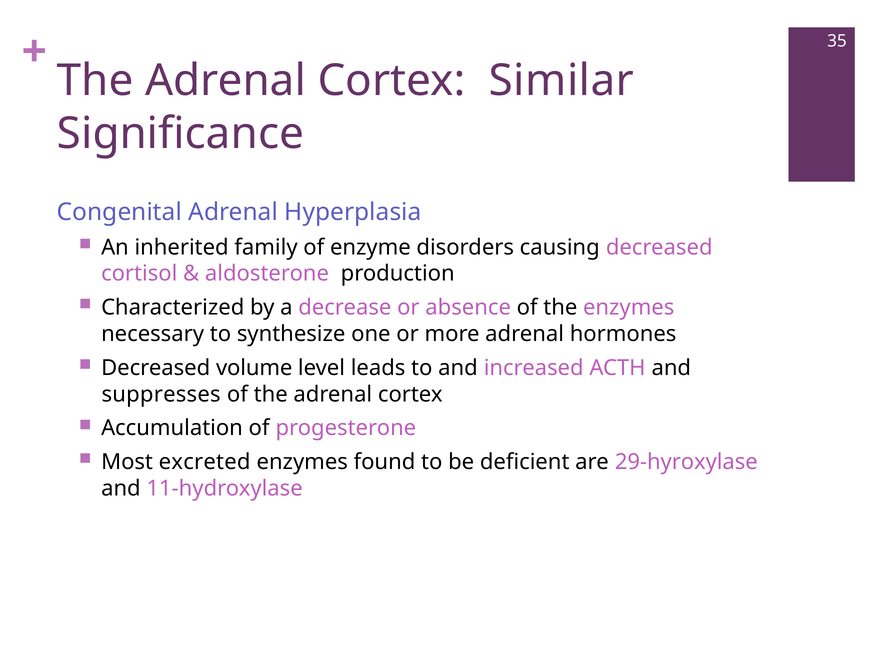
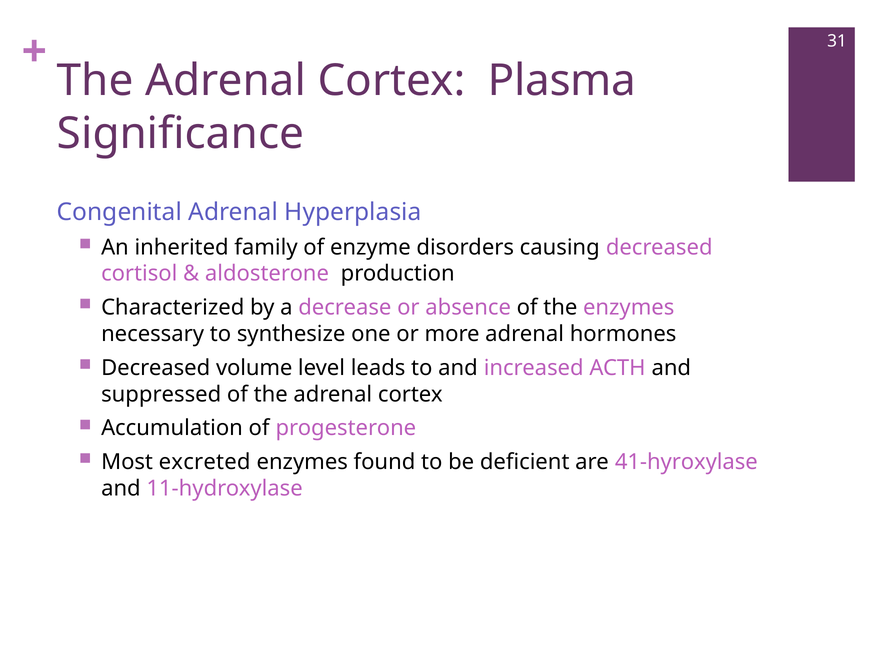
35: 35 -> 31 (837, 41)
Similar: Similar -> Plasma (562, 81)
suppresses: suppresses -> suppressed (161, 395)
29-hyroxylase: 29-hyroxylase -> 41-hyroxylase (686, 462)
